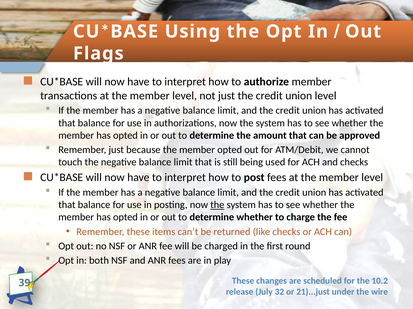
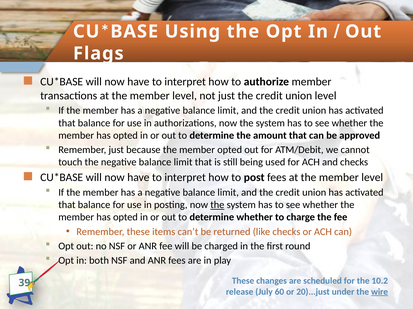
32: 32 -> 60 (279, 292)
21)...just: 21)...just -> 20)...just (313, 292)
wire underline: none -> present (380, 292)
